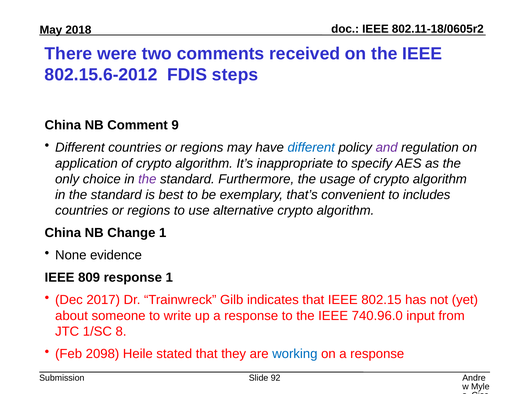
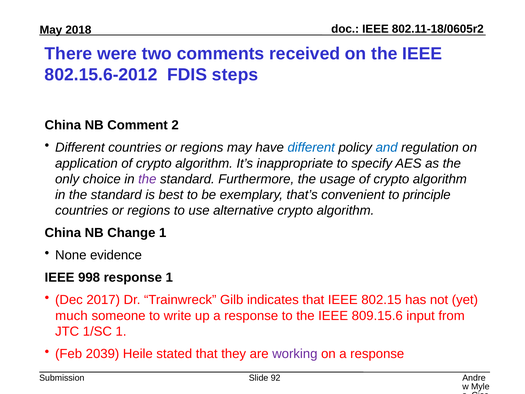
9: 9 -> 2 (175, 125)
and colour: purple -> blue (387, 148)
includes: includes -> principle (427, 195)
809: 809 -> 998 (89, 277)
about: about -> much (71, 316)
740.96.0: 740.96.0 -> 809.15.6 (377, 316)
1/SC 8: 8 -> 1 (121, 331)
2098: 2098 -> 2039 (102, 354)
working colour: blue -> purple (295, 354)
